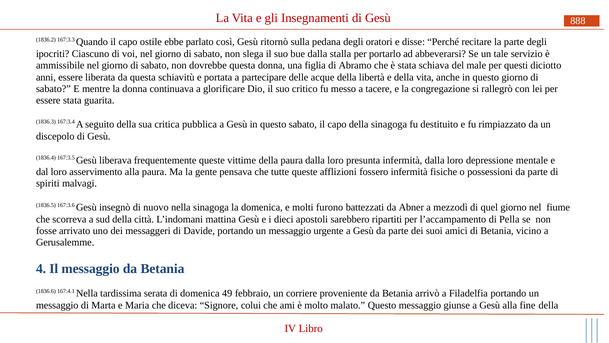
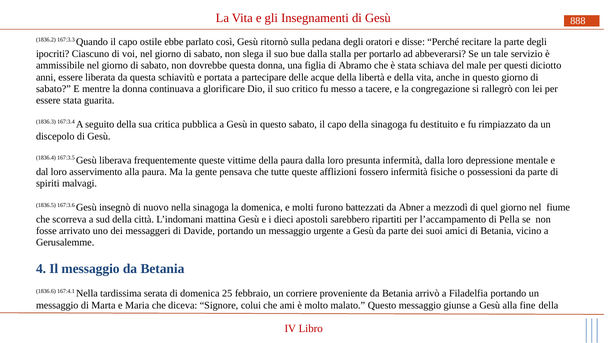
49: 49 -> 25 (227, 294)
